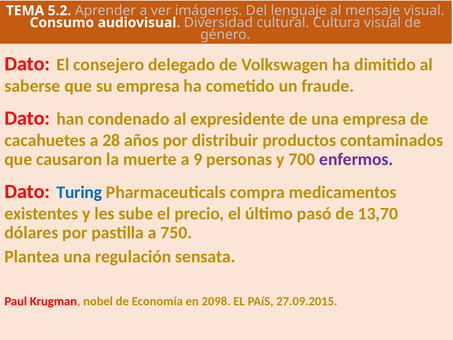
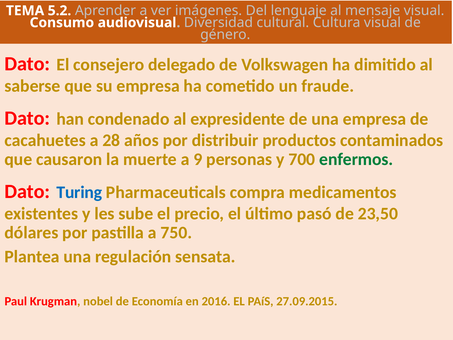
enfermos colour: purple -> green (356, 159)
13,70: 13,70 -> 23,50 (378, 214)
2098: 2098 -> 2016 (216, 301)
